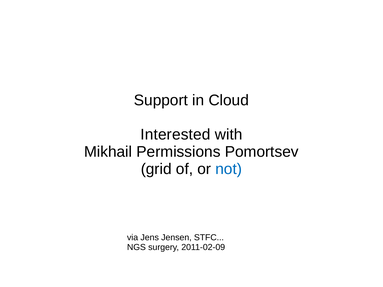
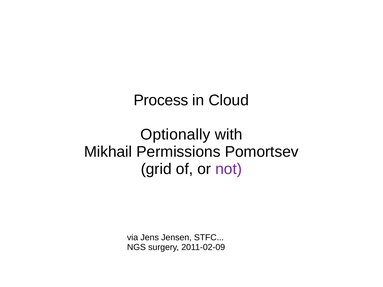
Support: Support -> Process (161, 100)
Interested: Interested -> Optionally (175, 135)
not colour: blue -> purple (229, 169)
